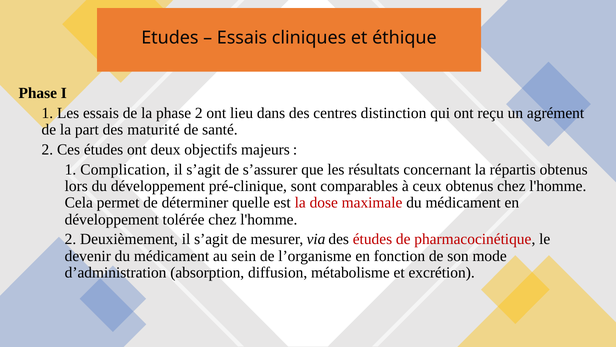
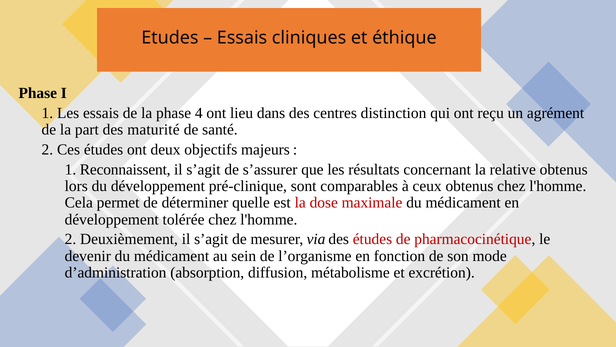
phase 2: 2 -> 4 (199, 113)
Complication: Complication -> Reconnaissent (125, 169)
répartis: répartis -> relative (513, 169)
